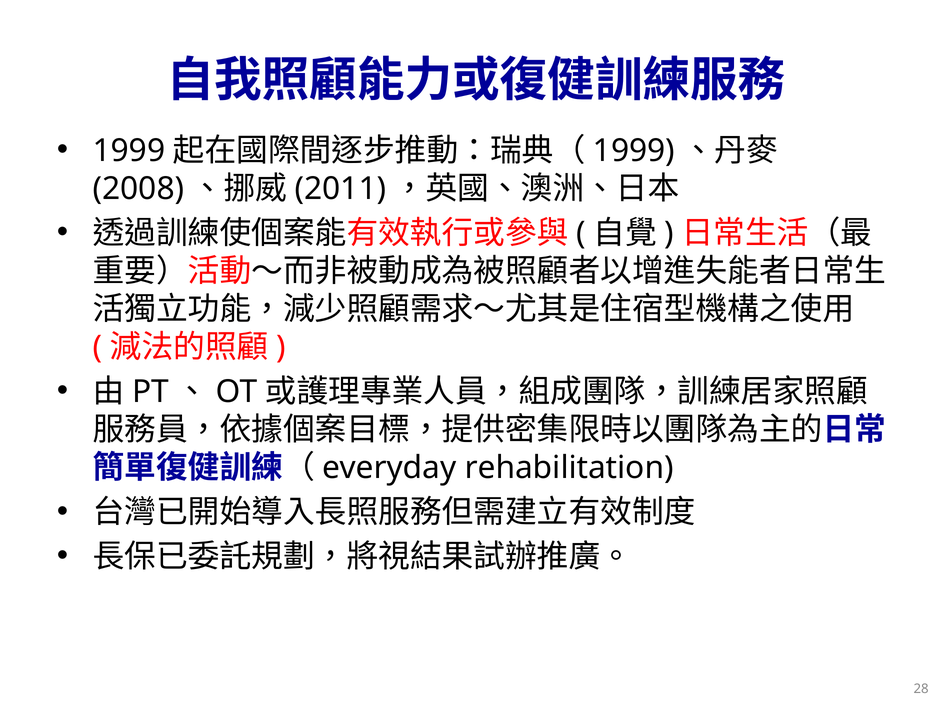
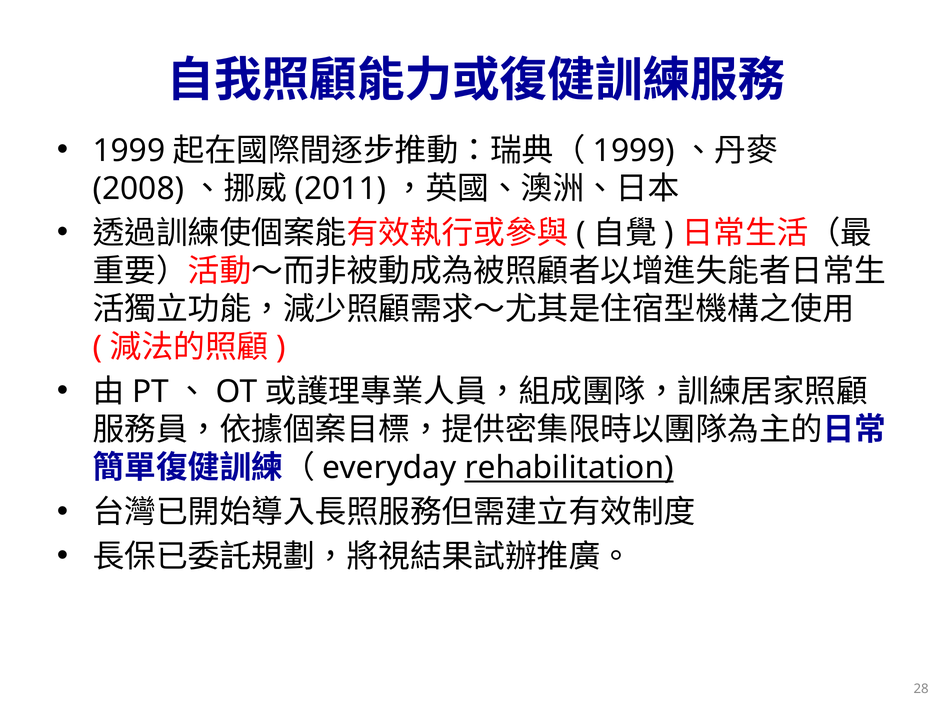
rehabilitation underline: none -> present (569, 468)
